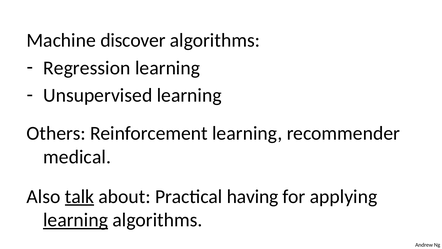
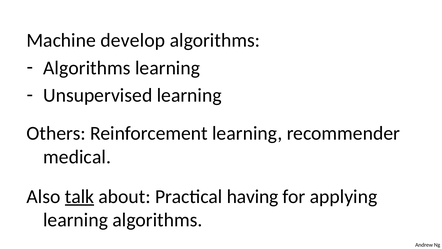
discover: discover -> develop (133, 40)
Regression: Regression -> Algorithms (87, 68)
learning underline: present -> none (76, 220)
